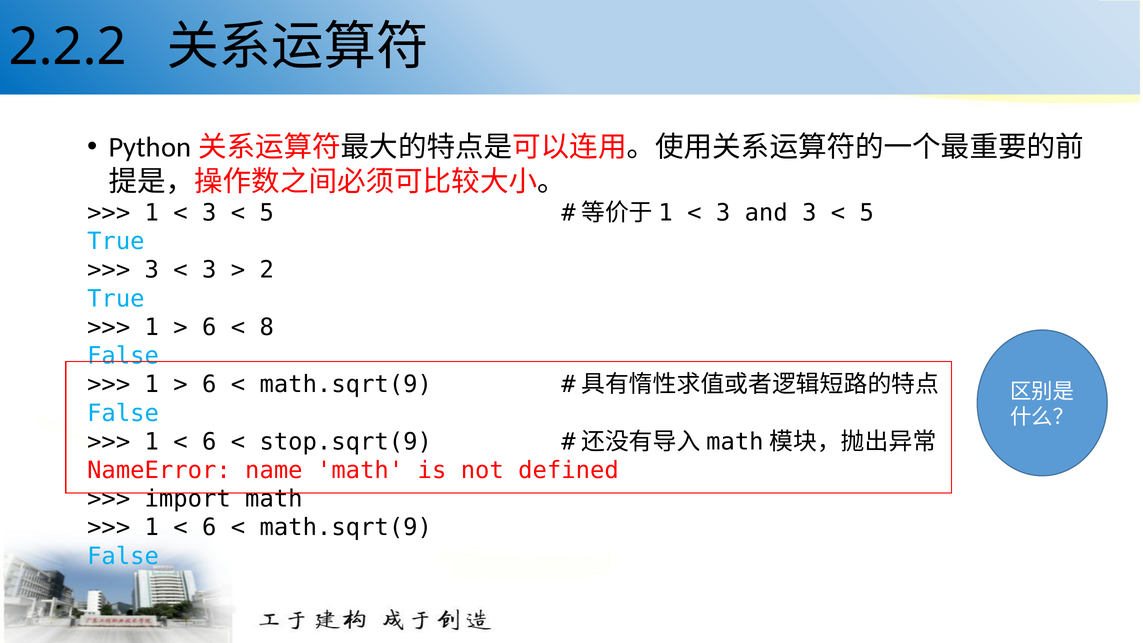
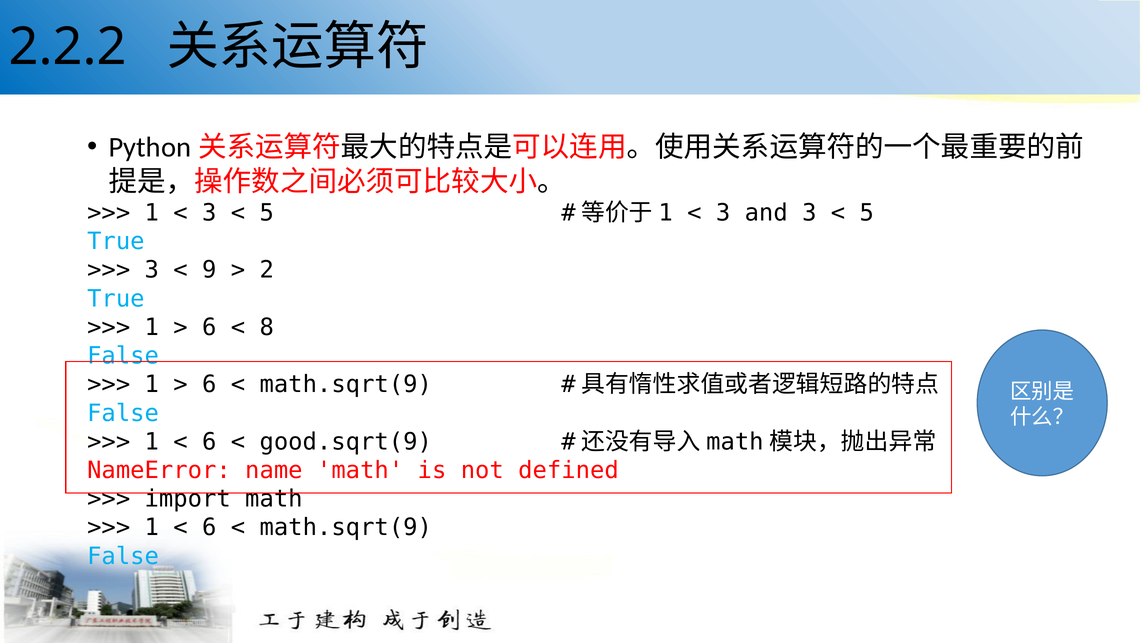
3: 3 -> 9 (209, 270)
stop.sqrt(9: stop.sqrt(9 -> good.sqrt(9 (346, 442)
